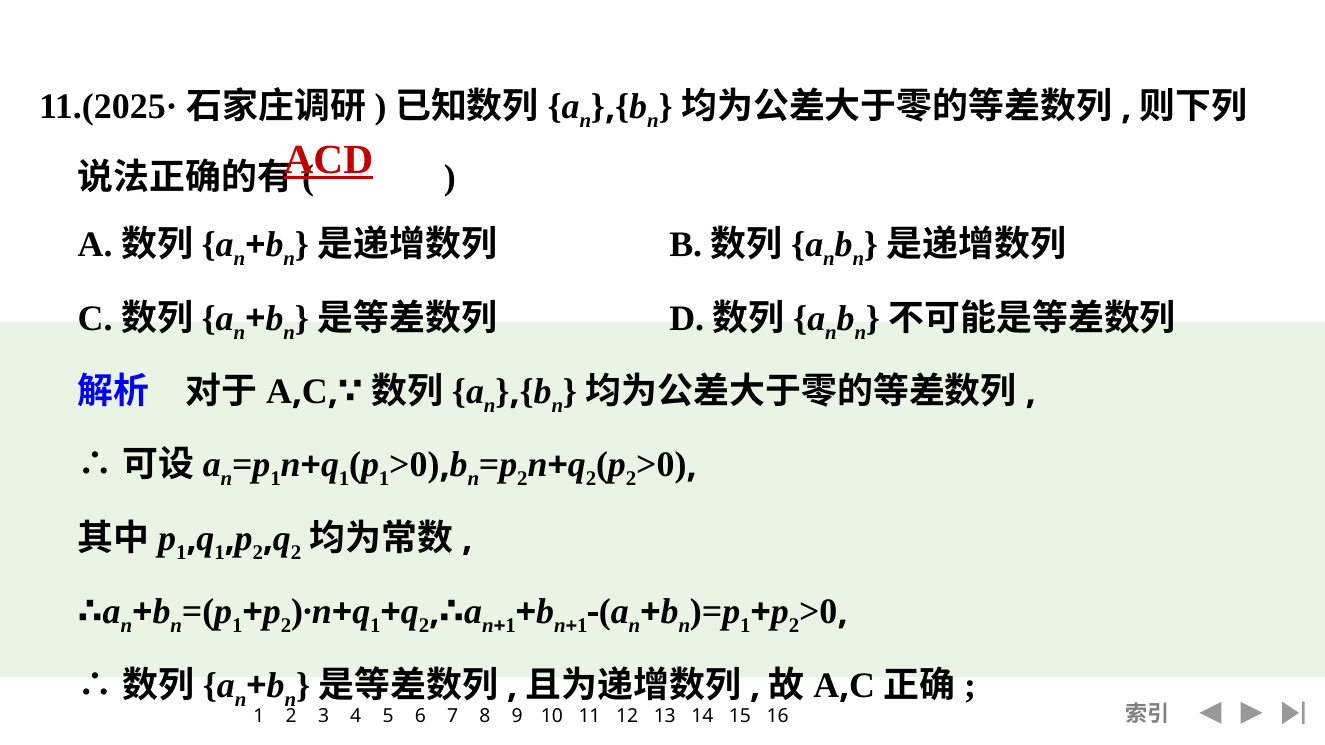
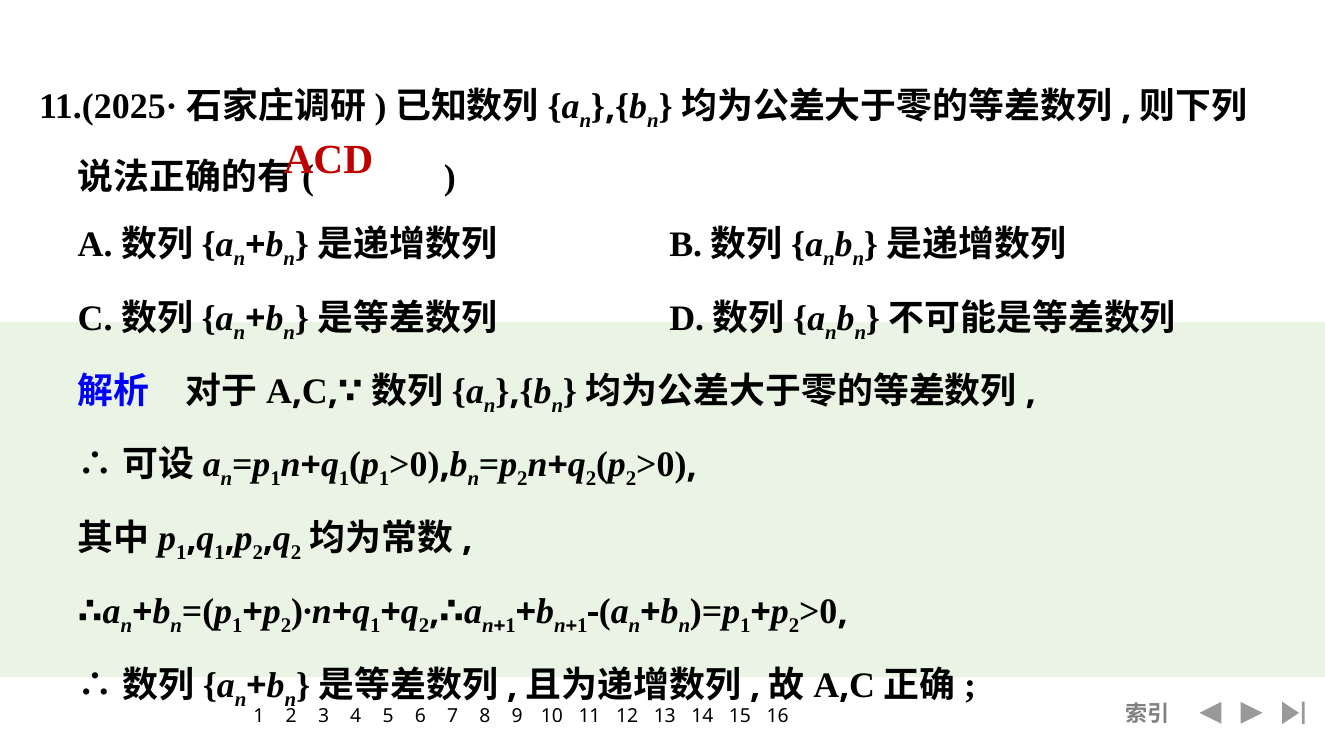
ACD underline: present -> none (328, 160)
